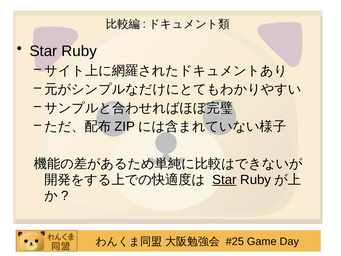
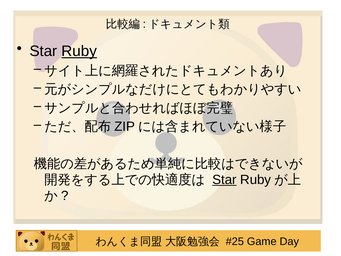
Ruby underline: none -> present (79, 51)
